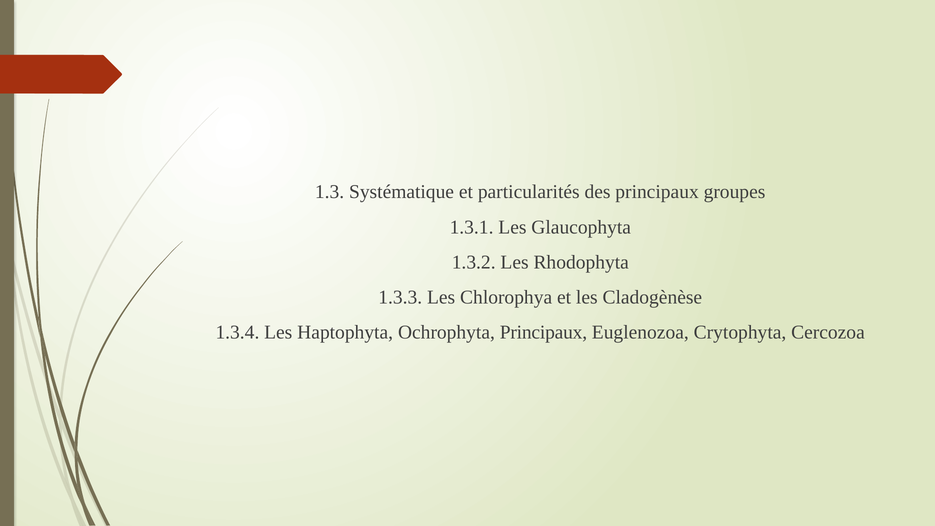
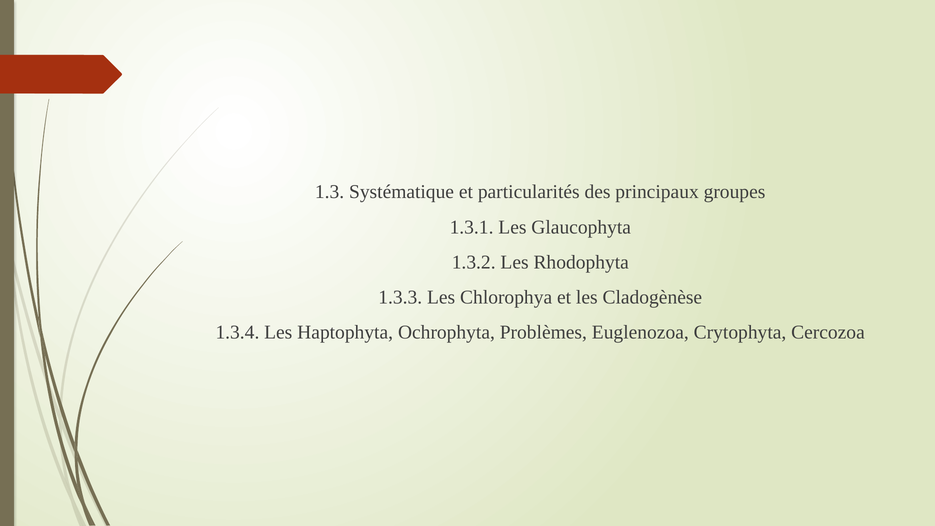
Ochrophyta Principaux: Principaux -> Problèmes (543, 332)
